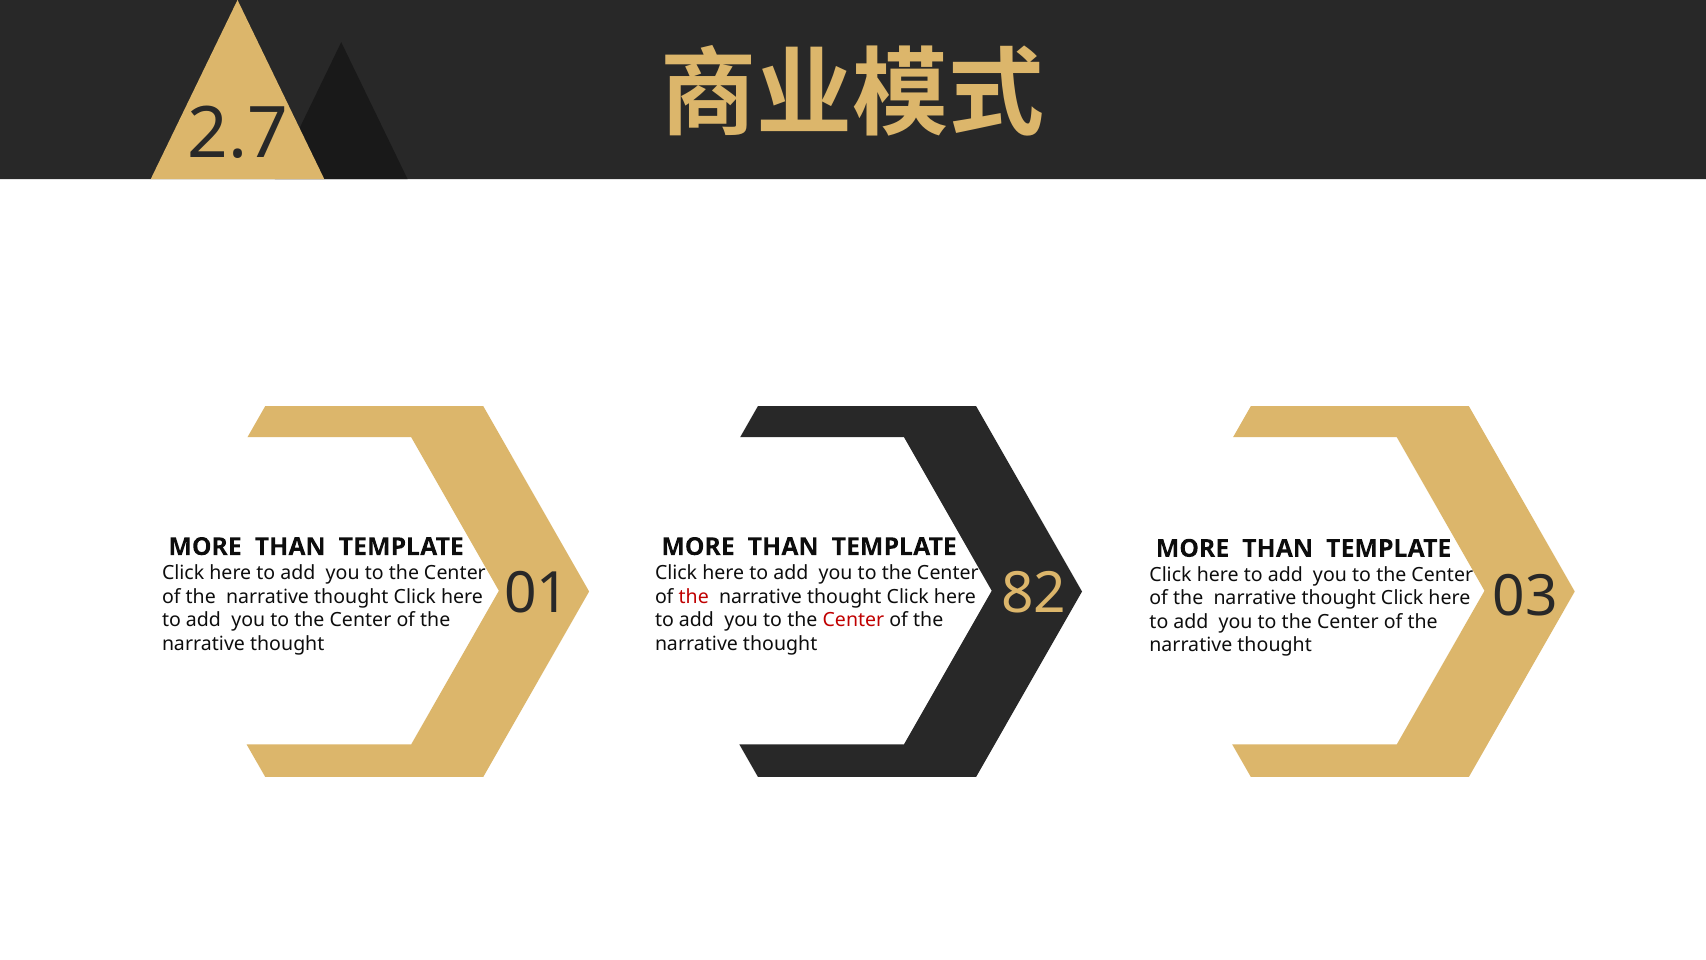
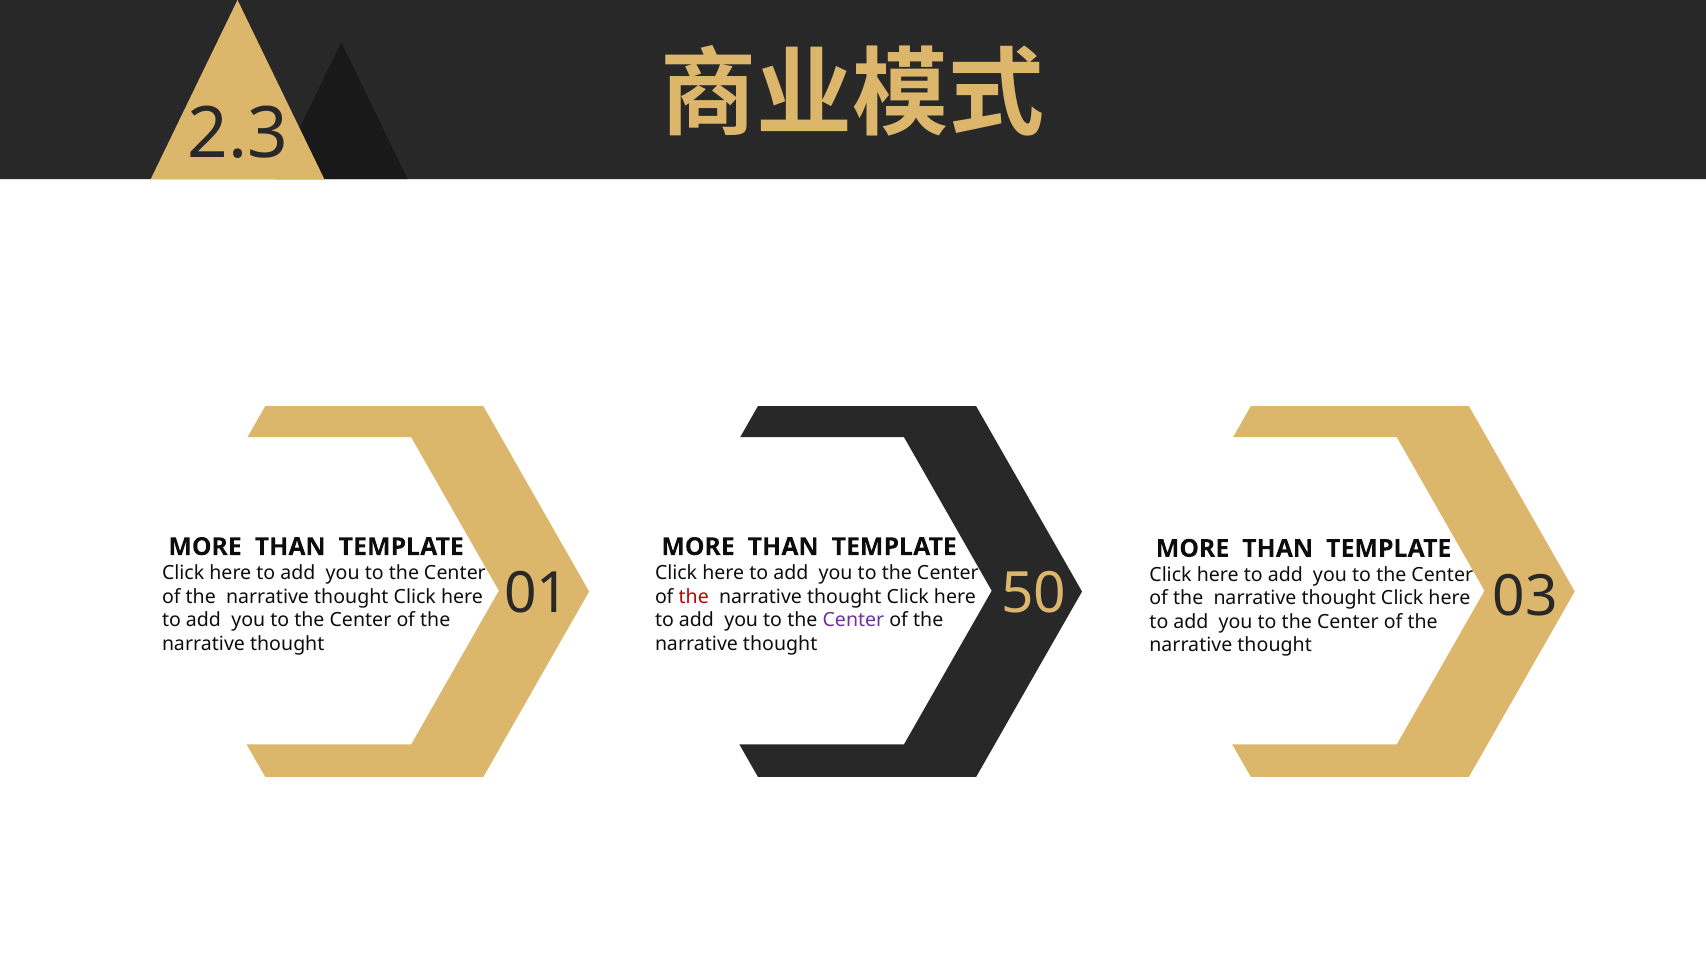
2.7: 2.7 -> 2.3 (238, 134)
82: 82 -> 50 (1034, 594)
Center colour: red -> purple (853, 620)
